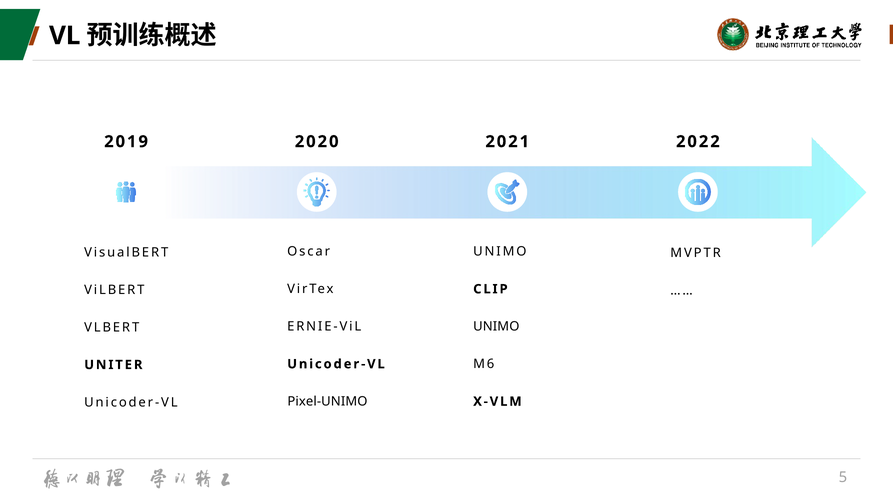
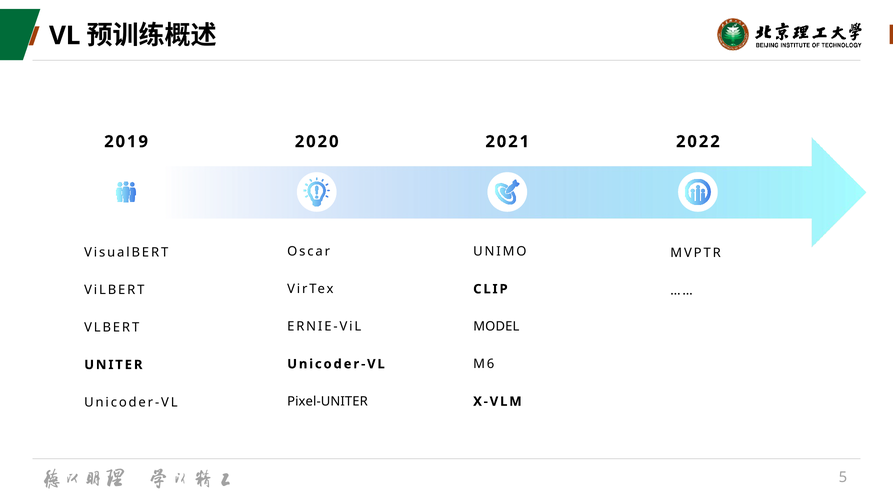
UNIMO: UNIMO -> MODEL (496, 327)
Pixel-UNIMO: Pixel-UNIMO -> Pixel-UNITER (327, 402)
